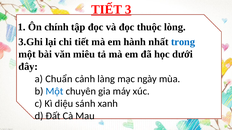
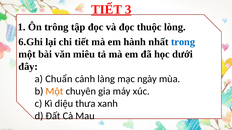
chính: chính -> trông (56, 27)
3.Ghi: 3.Ghi -> 6.Ghi (31, 42)
Một colour: blue -> orange (54, 92)
sánh: sánh -> thưa (85, 104)
